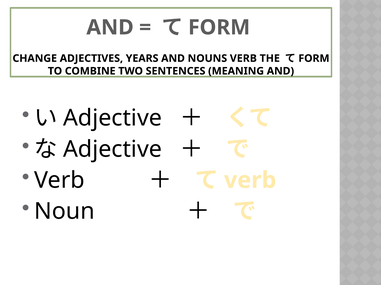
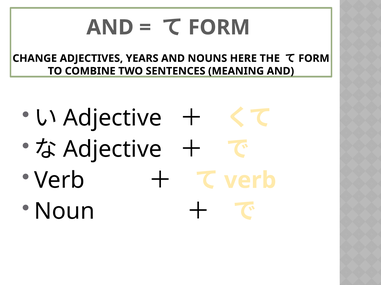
NOUNS VERB: VERB -> HERE (243, 59)
